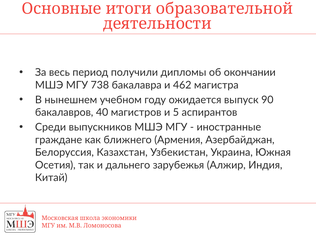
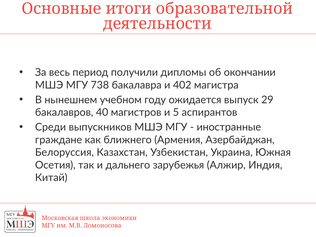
462: 462 -> 402 (182, 85)
90: 90 -> 29 (267, 100)
